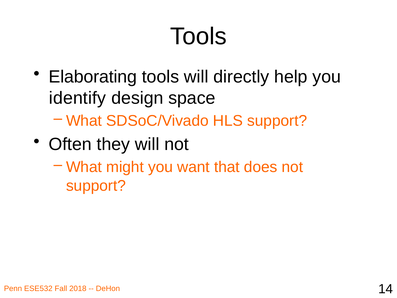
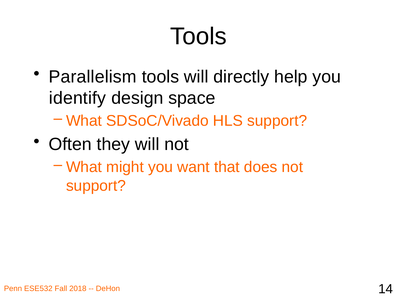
Elaborating: Elaborating -> Parallelism (93, 77)
